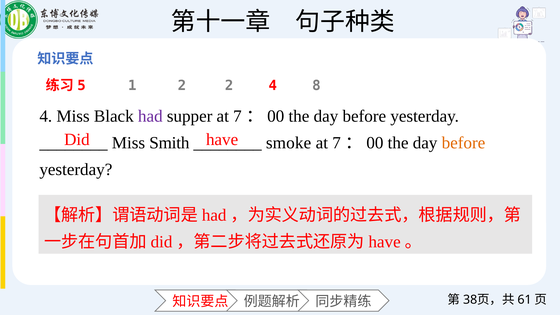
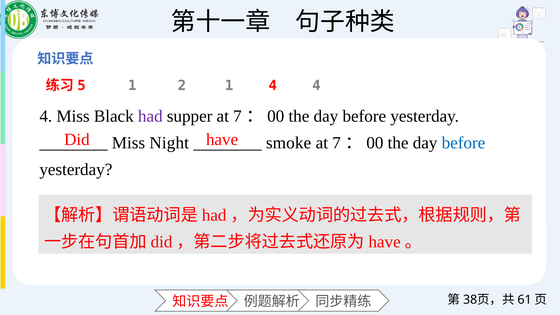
2 2: 2 -> 1 (229, 85)
4 8: 8 -> 4 (316, 85)
Smith: Smith -> Night (169, 143)
before colour: orange -> blue (463, 143)
